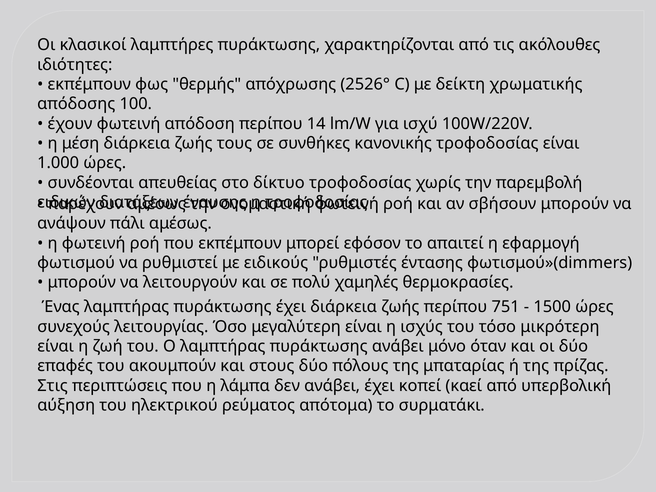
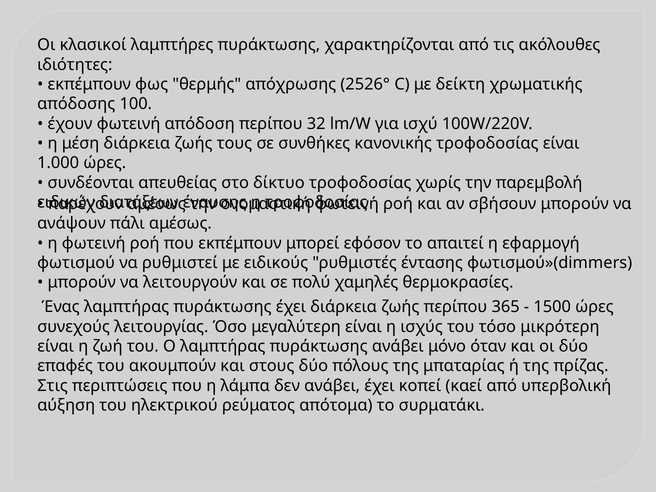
14: 14 -> 32 (316, 124)
751: 751 -> 365 (506, 307)
